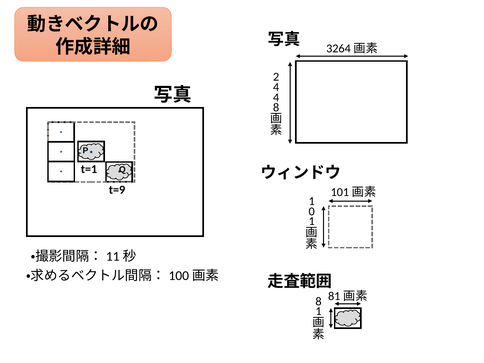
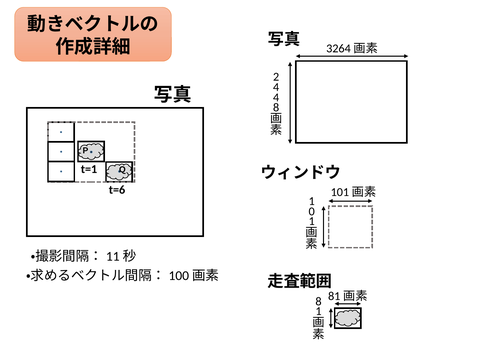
t=9: t=9 -> t=6 (117, 190)
